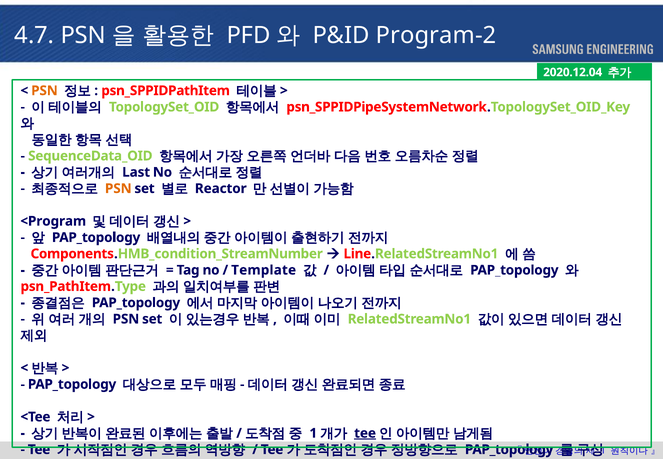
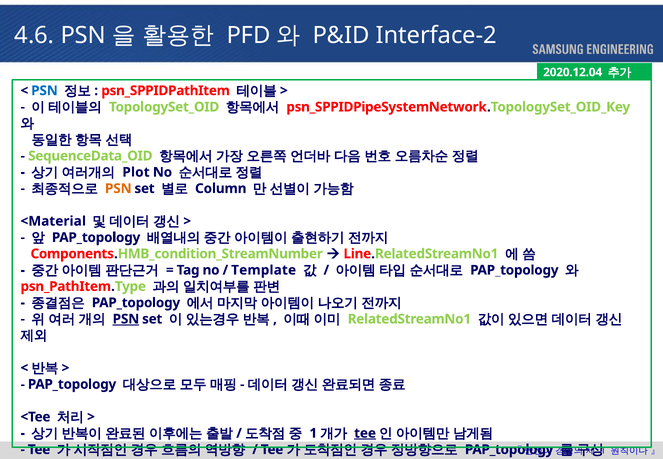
4.7: 4.7 -> 4.6 (34, 36)
Program-2: Program-2 -> Interface-2 (436, 36)
PSN colour: orange -> blue (44, 91)
Last: Last -> Plot (136, 172)
Reactor: Reactor -> Column (221, 189)
<Program: <Program -> <Material (53, 221)
PSN underline: none -> present (126, 319)
